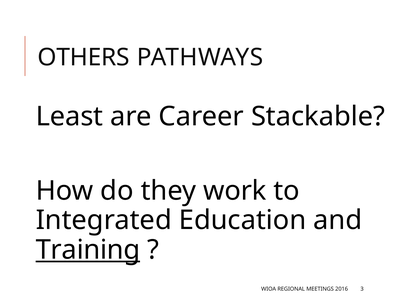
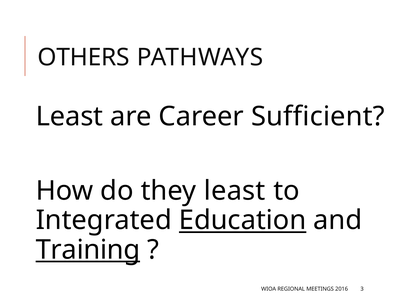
Stackable: Stackable -> Sufficient (318, 117)
they work: work -> least (235, 191)
Education underline: none -> present (243, 221)
